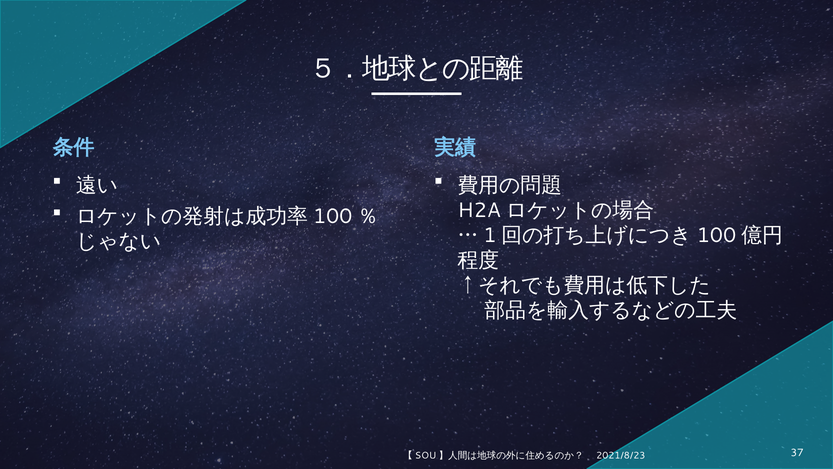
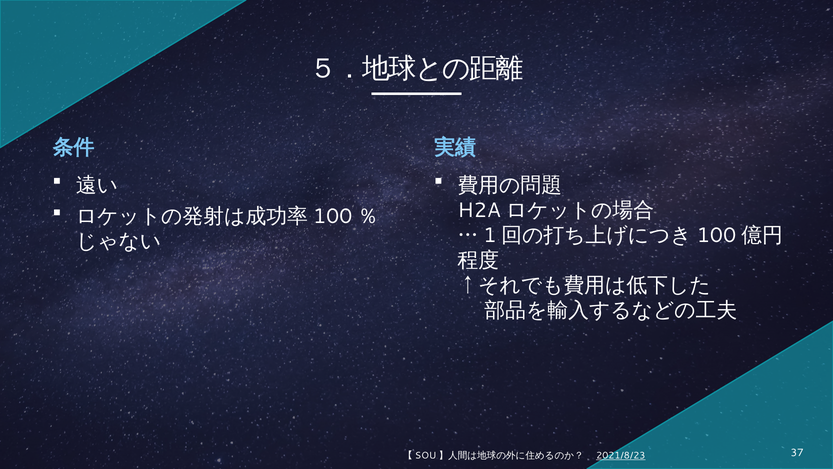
2021/8/23 underline: none -> present (621, 455)
